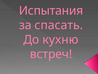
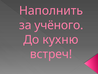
Испытания: Испытания -> Наполнить (51, 11)
спасать: спасать -> учёного (59, 25)
